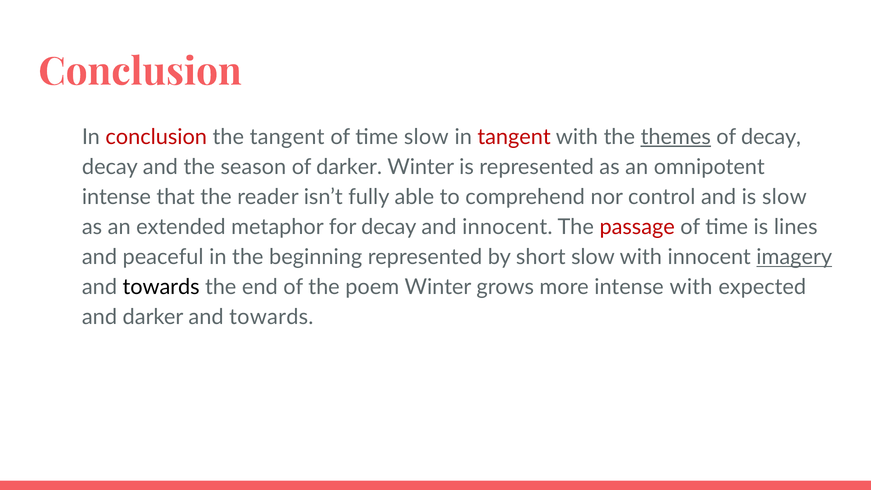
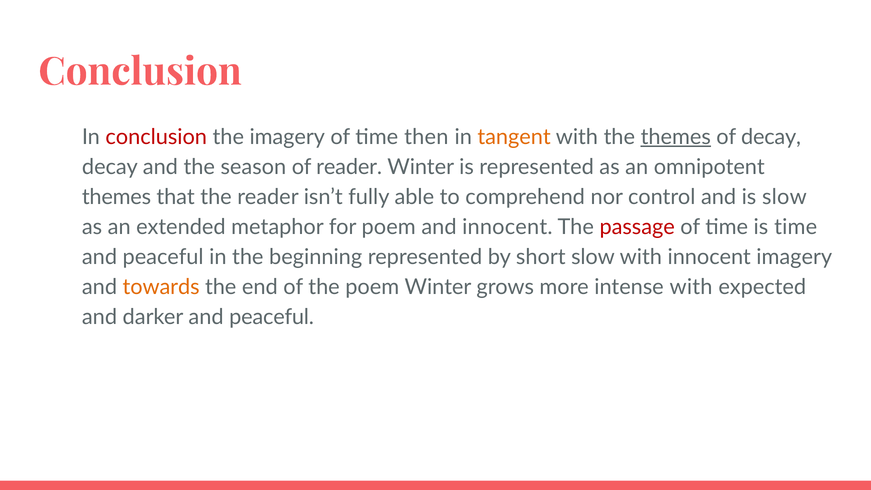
the tangent: tangent -> imagery (287, 137)
time slow: slow -> then (426, 137)
tangent colour: red -> orange (514, 137)
of darker: darker -> reader (349, 167)
intense: intense -> themes (116, 197)
for decay: decay -> poem (389, 227)
is lines: lines -> time (796, 227)
imagery underline: present -> none (794, 257)
towards colour: black -> orange (161, 287)
darker and towards: towards -> peaceful (272, 317)
